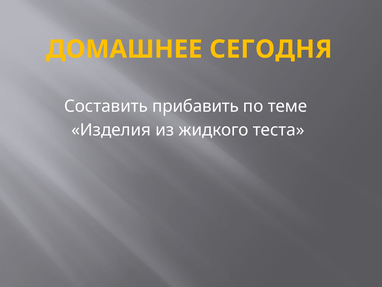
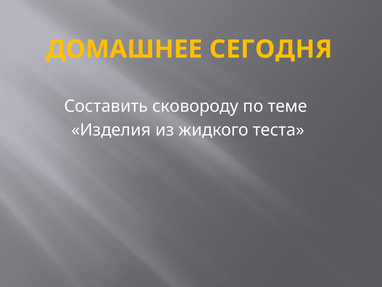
прибавить: прибавить -> сковороду (196, 106)
